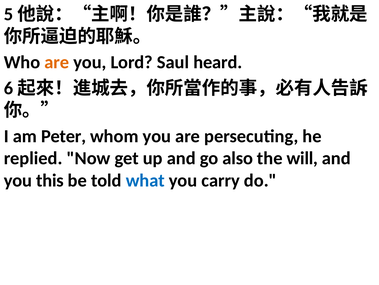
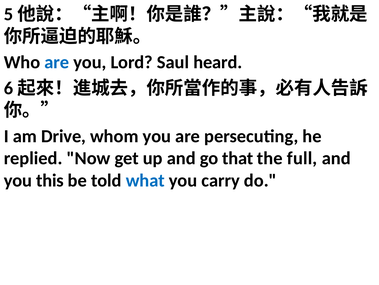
are colour: orange -> blue (57, 62)
Peter: Peter -> Drive (64, 136)
also: also -> that (238, 158)
will: will -> full (302, 158)
